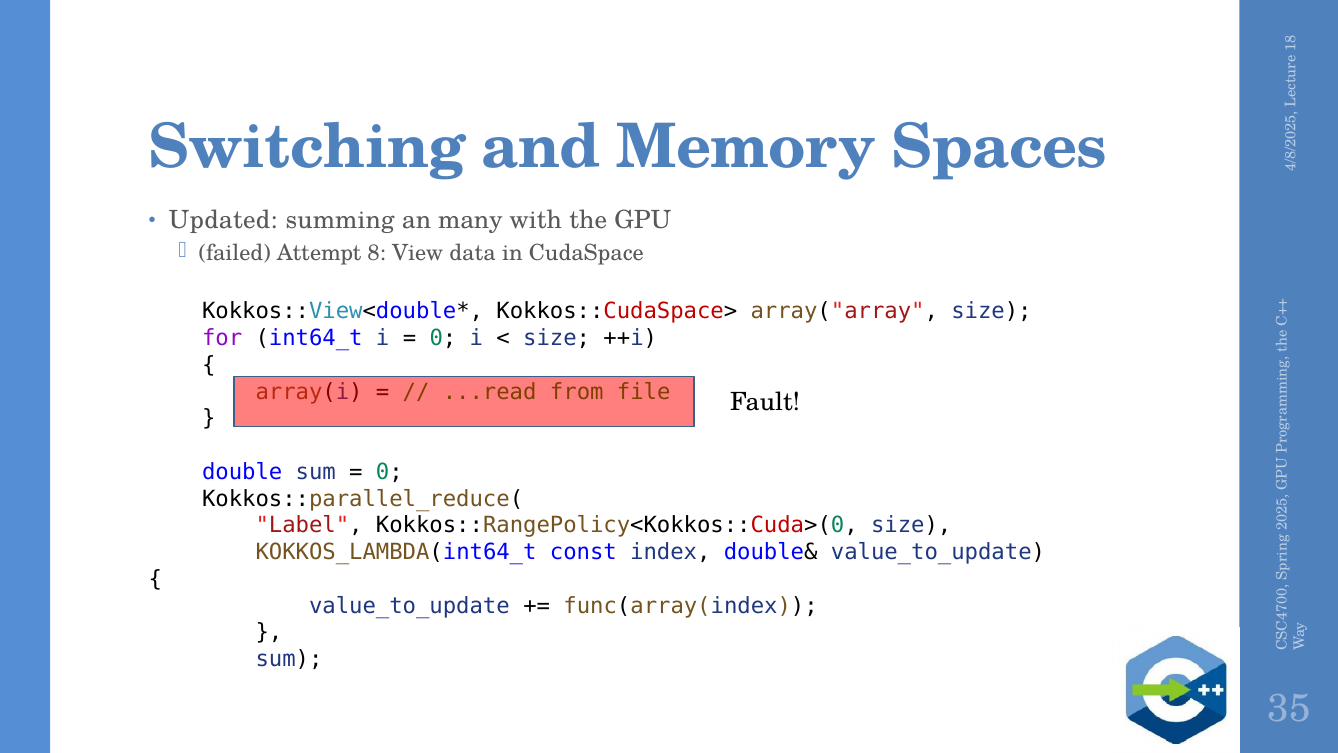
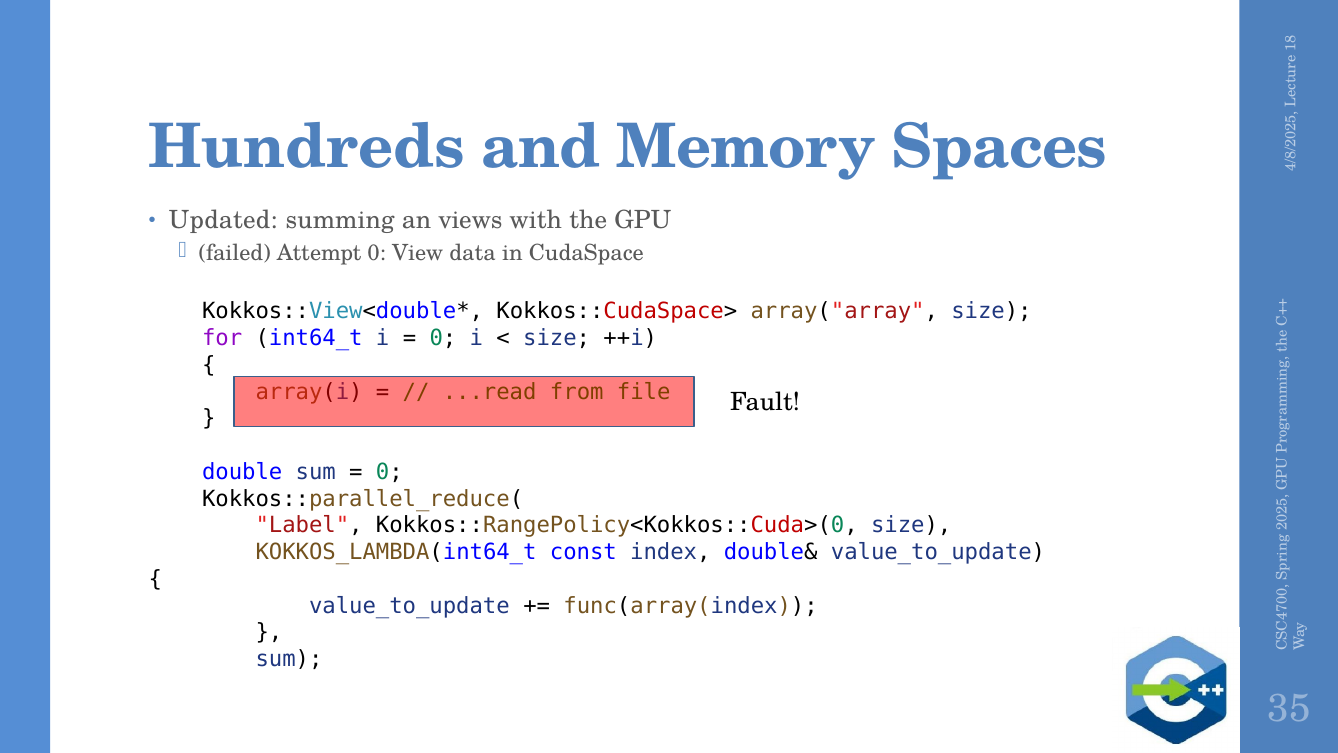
Switching: Switching -> Hundreds (307, 147)
many: many -> views (470, 220)
Attempt 8: 8 -> 0 (377, 253)
